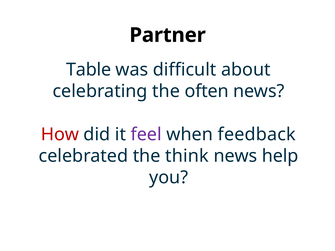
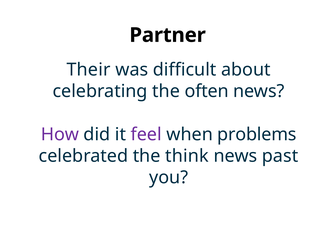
Table: Table -> Their (88, 70)
How colour: red -> purple (60, 135)
feedback: feedback -> problems (257, 135)
help: help -> past (280, 156)
